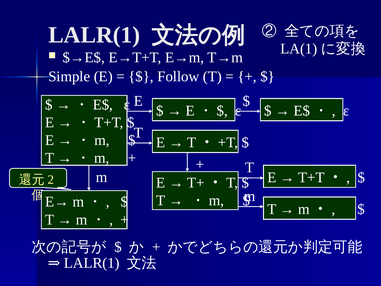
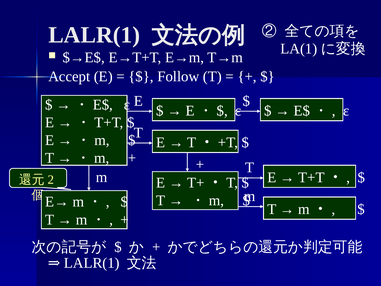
Simple: Simple -> Accept (69, 76)
